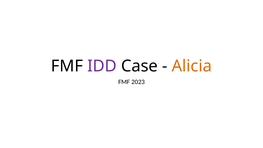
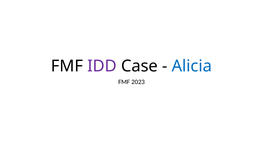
Alicia colour: orange -> blue (192, 66)
